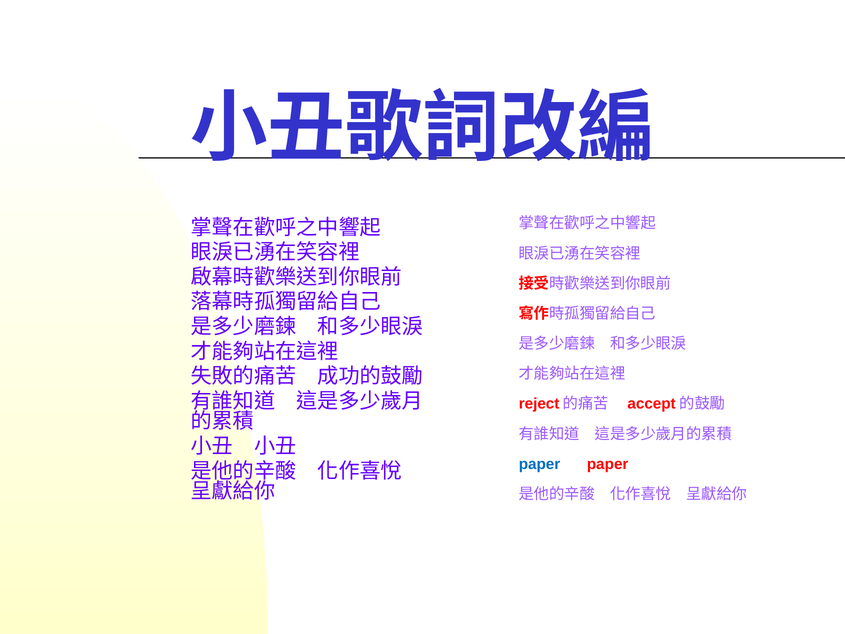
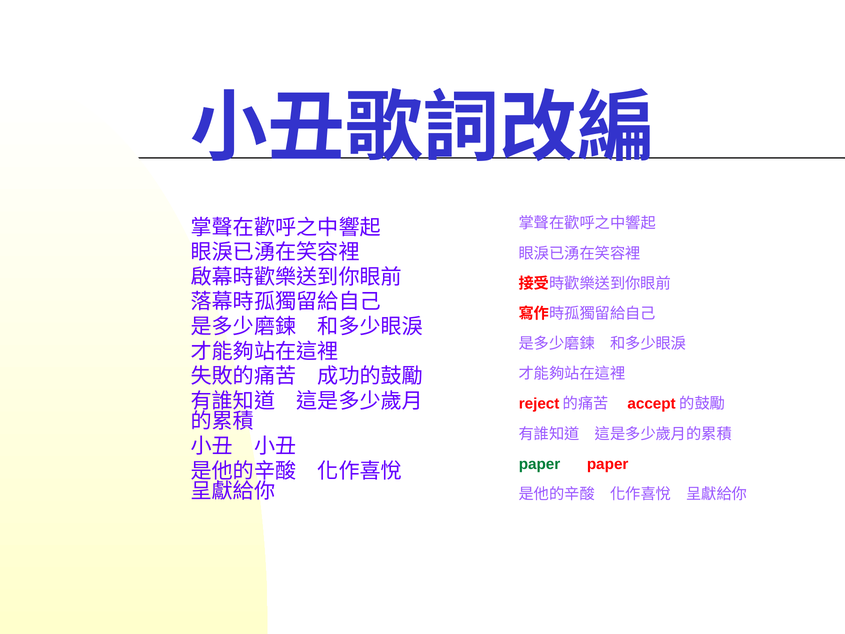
paper colour: blue -> green (540, 464)
